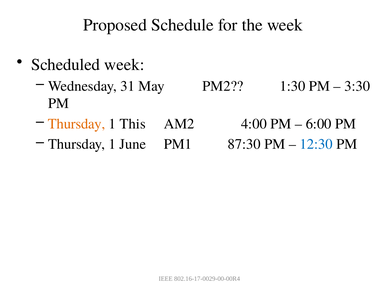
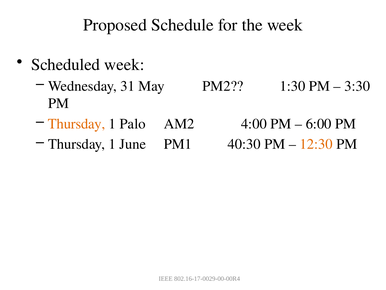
This: This -> Palo (133, 124)
87:30: 87:30 -> 40:30 (244, 144)
12:30 colour: blue -> orange (316, 144)
